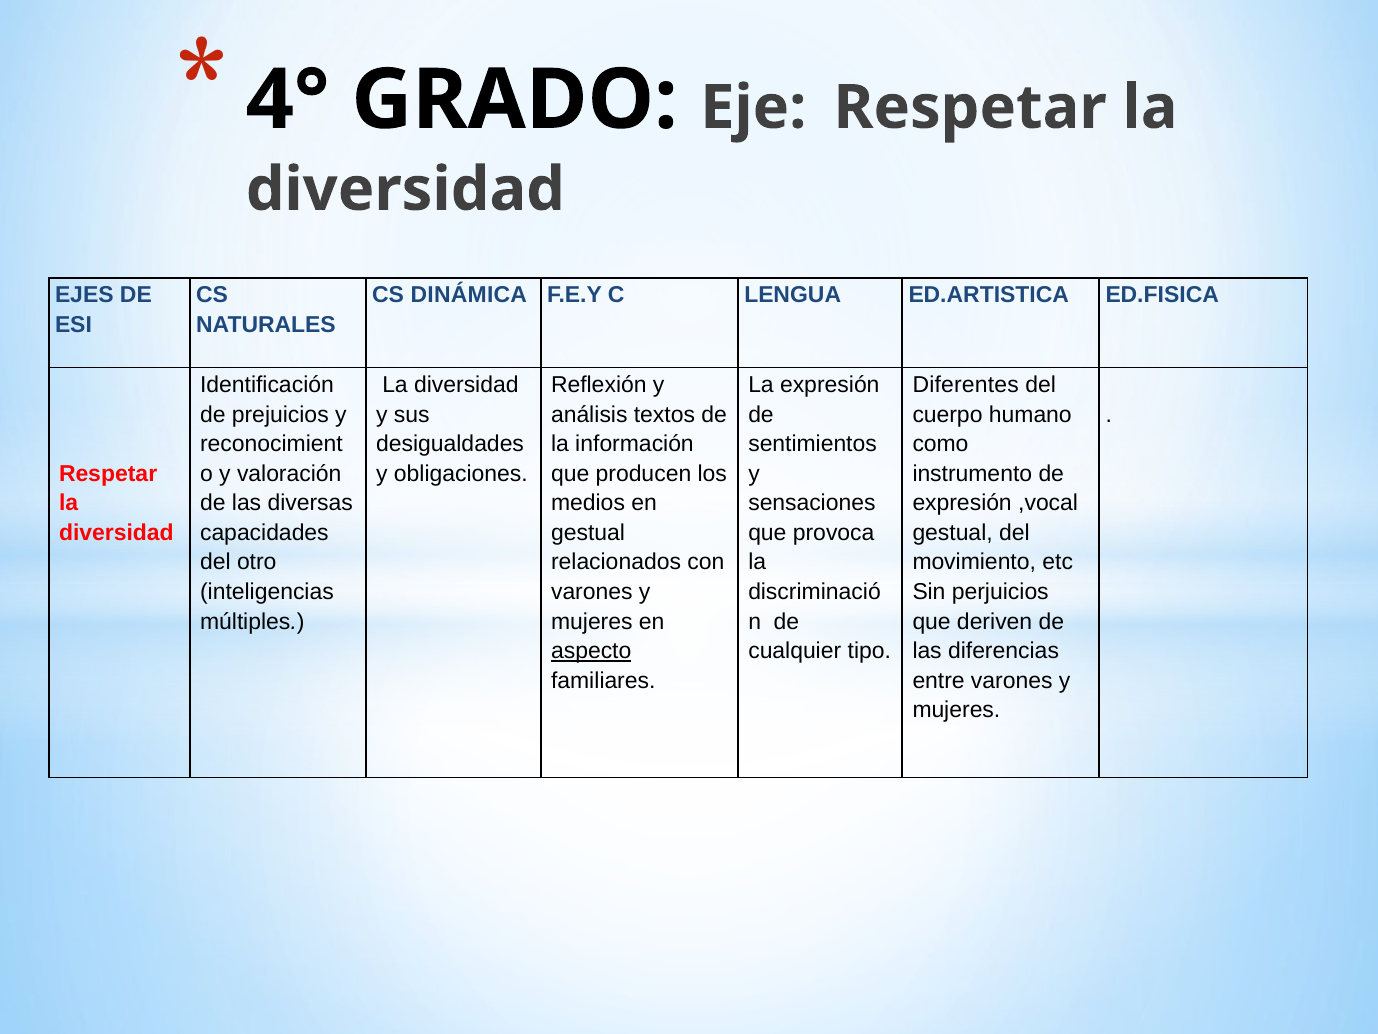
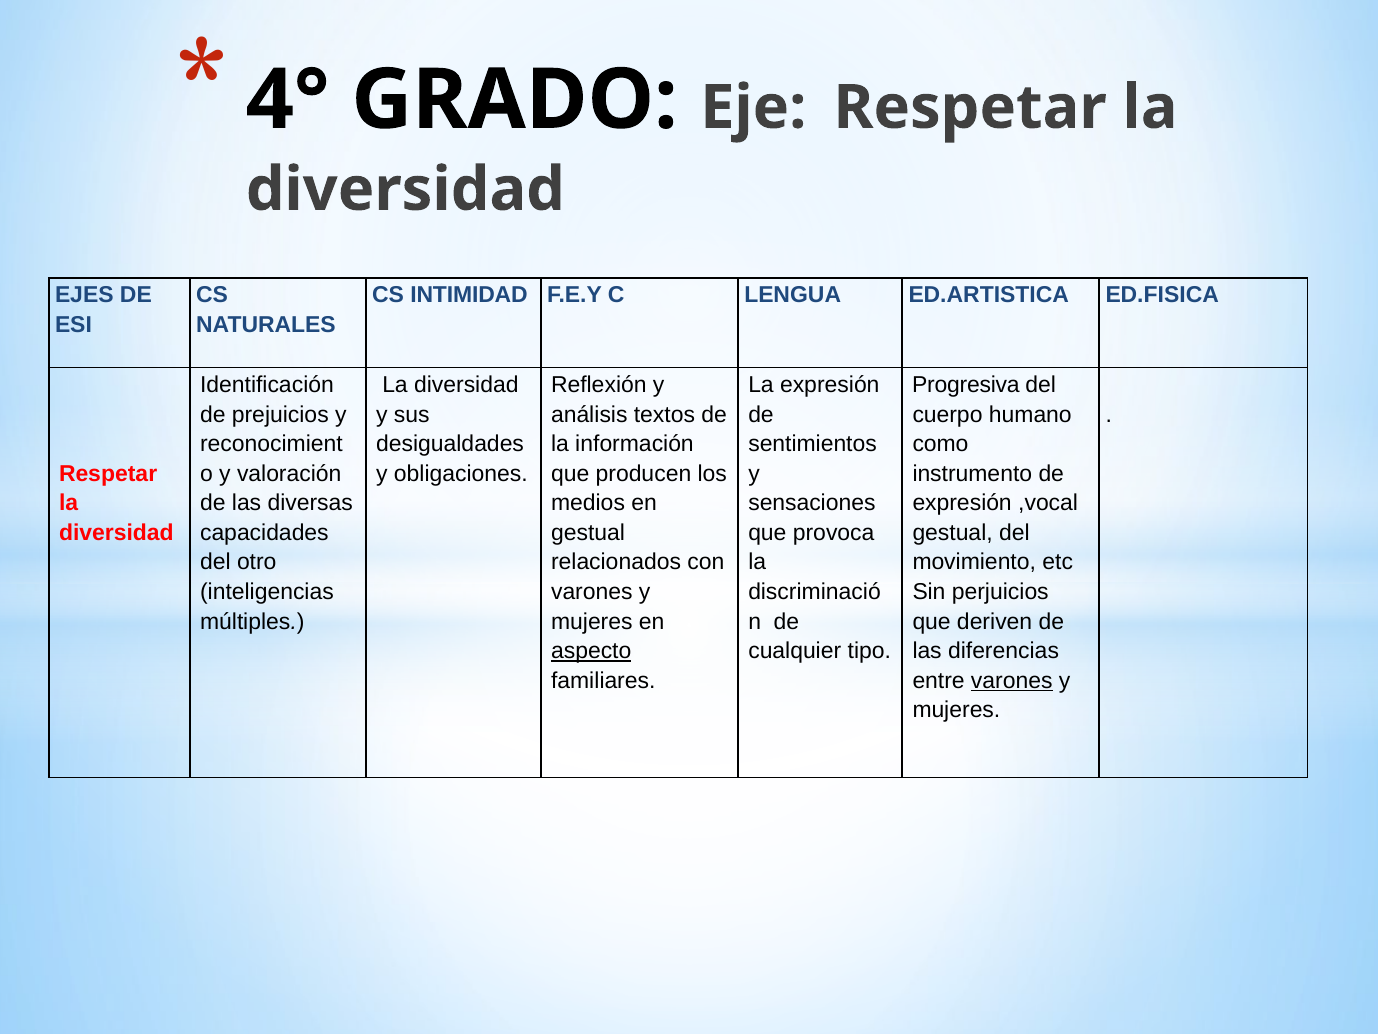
DINÁMICA: DINÁMICA -> INTIMIDAD (469, 295)
Diferentes: Diferentes -> Progresiva (966, 385)
varones underline: none -> present (1012, 680)
